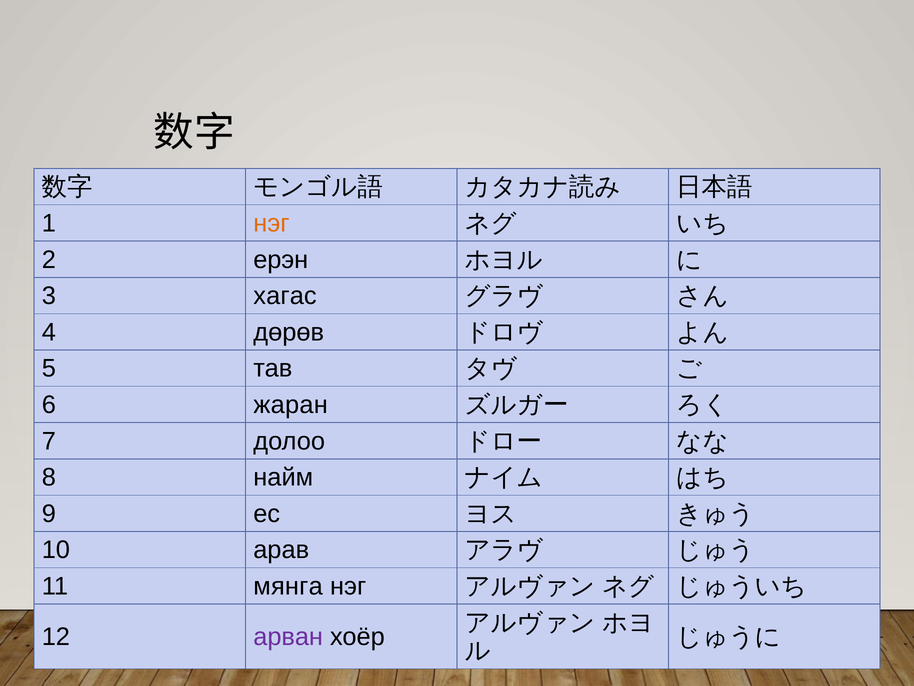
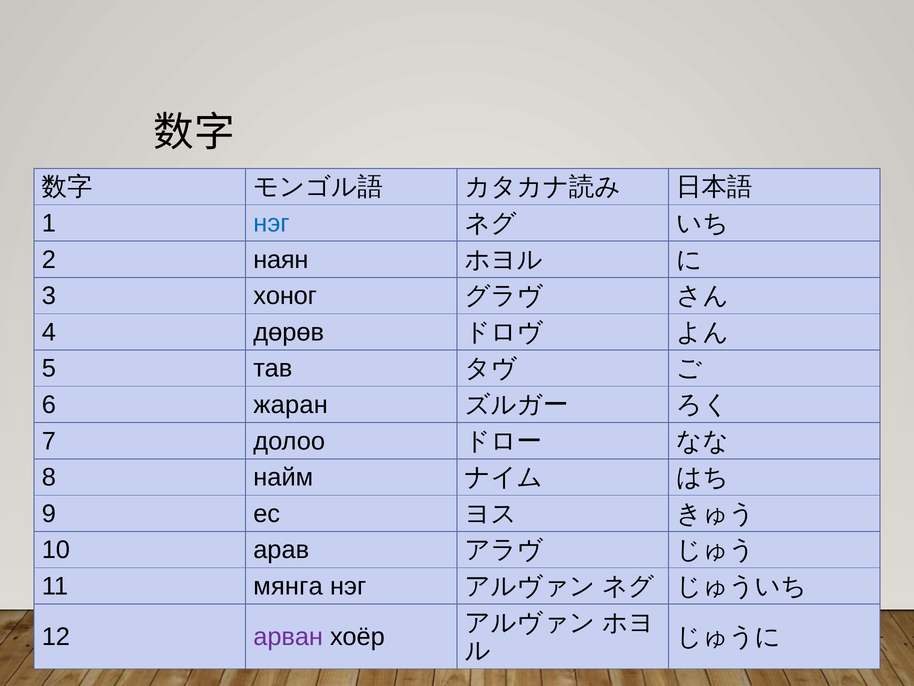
нэг colour: orange -> blue (271, 223)
ерэн: ерэн -> наян (281, 259)
хагас: хагас -> хоног (285, 296)
